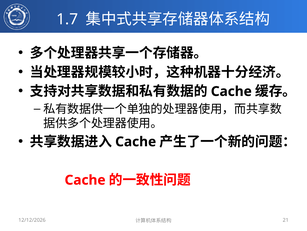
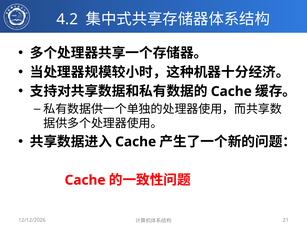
1.7: 1.7 -> 4.2 (67, 19)
